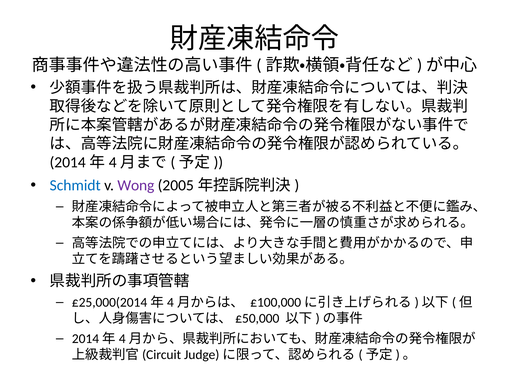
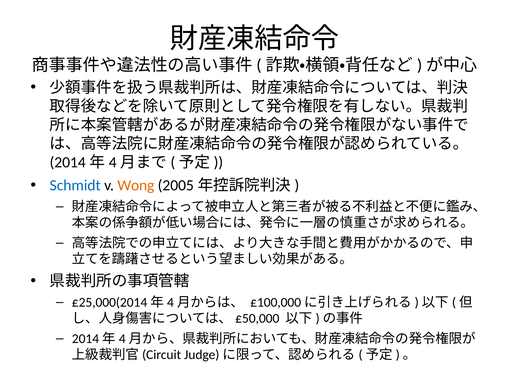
Wong colour: purple -> orange (136, 185)
